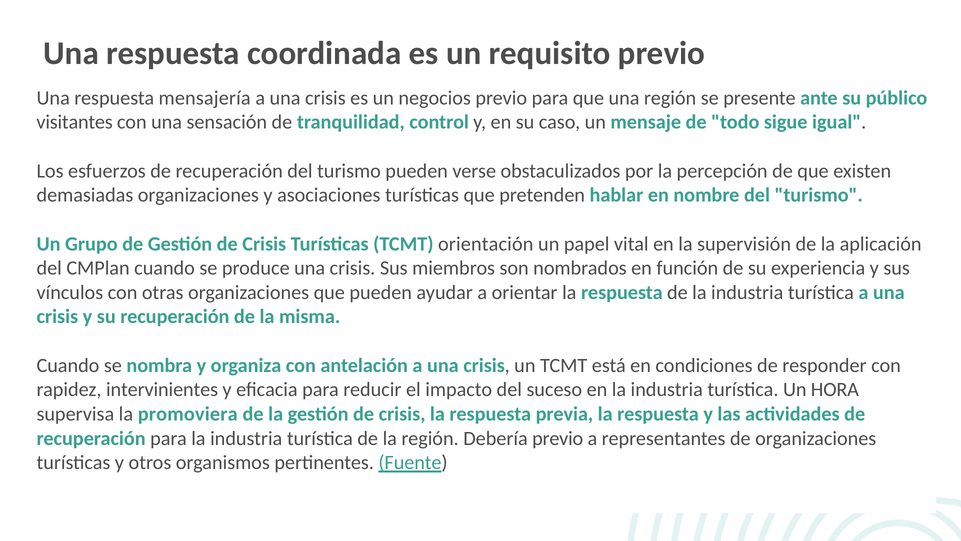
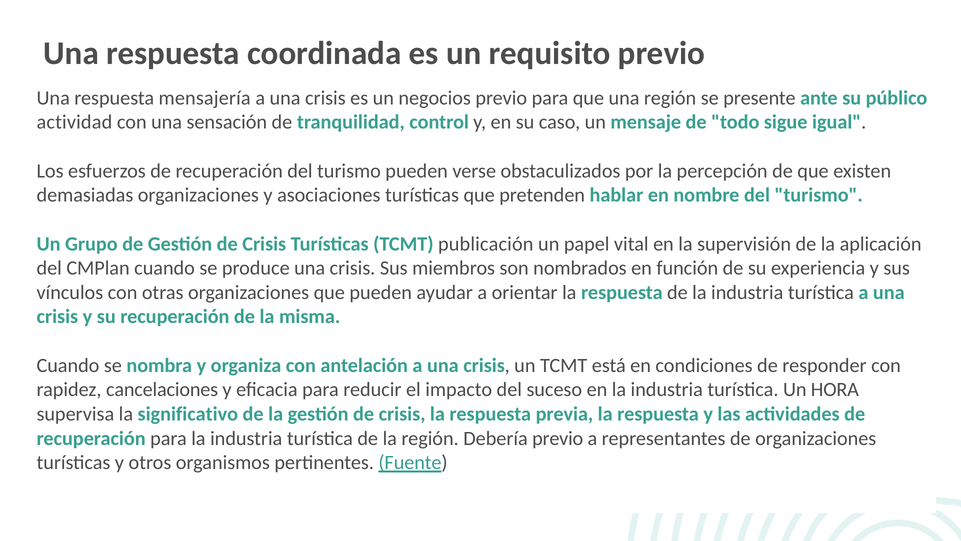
visitantes: visitantes -> actividad (74, 122)
orientación: orientación -> publicación (486, 244)
intervinientes: intervinientes -> cancelaciones (162, 389)
promoviera: promoviera -> significativo (188, 414)
